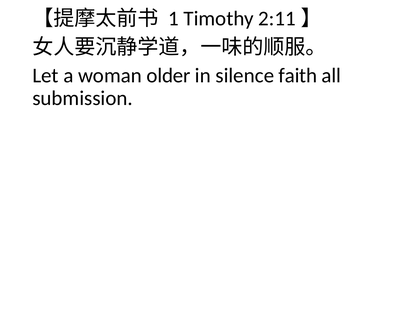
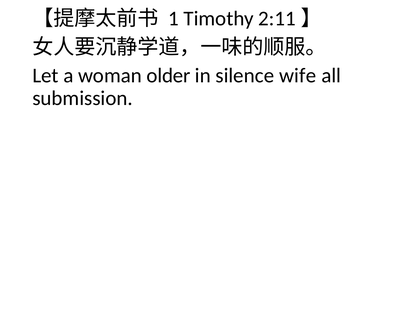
faith: faith -> wife (298, 76)
